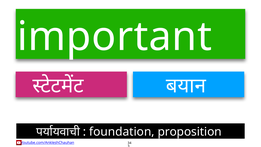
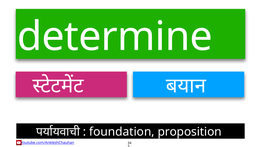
important: important -> determine (115, 37)
